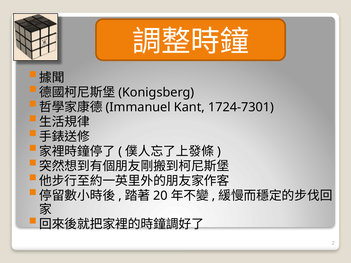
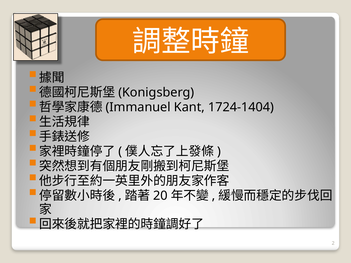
1724-7301: 1724-7301 -> 1724-1404 (241, 107)
